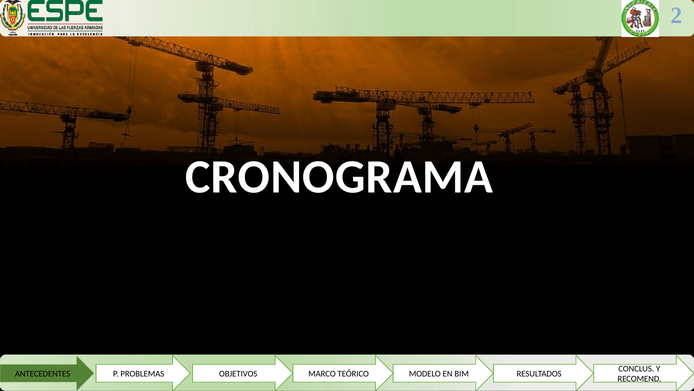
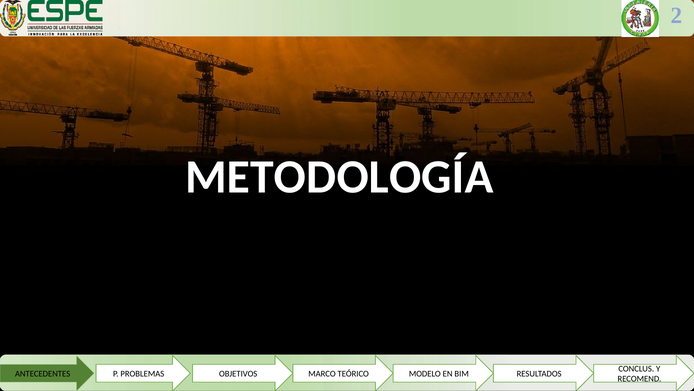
CRONOGRAMA: CRONOGRAMA -> METODOLOGÍA (339, 177)
